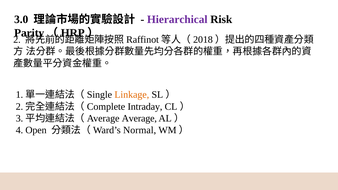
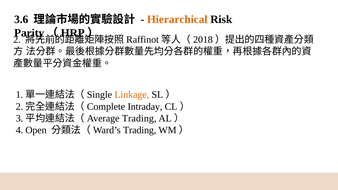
3.0: 3.0 -> 3.6 (21, 19)
Hierarchical colour: purple -> orange (177, 19)
Average: Average -> Trading (139, 118)
Normal: Normal -> Trading (140, 130)
